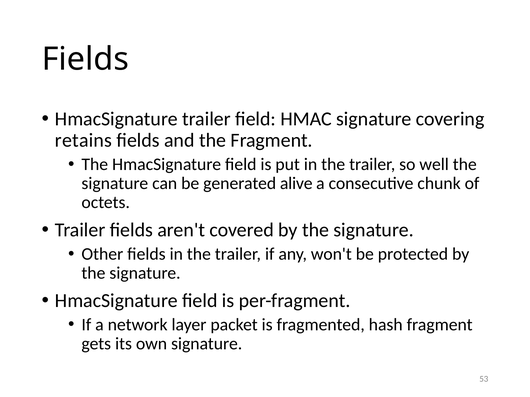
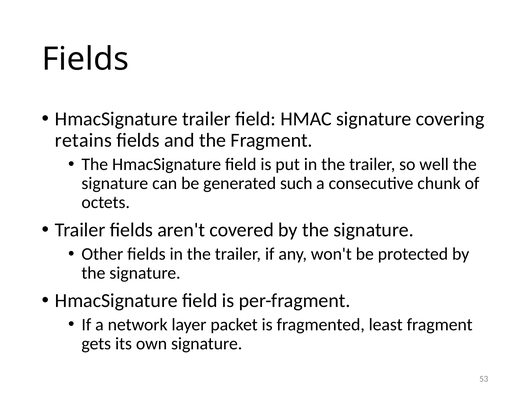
alive: alive -> such (296, 184)
hash: hash -> least (386, 325)
